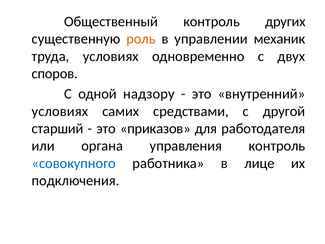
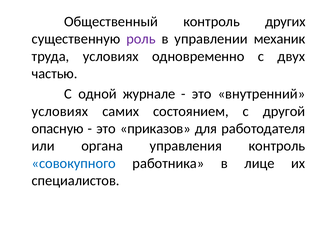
роль colour: orange -> purple (141, 39)
споров: споров -> частью (55, 74)
надзору: надзору -> журнале (149, 94)
средствами: средствами -> состоянием (191, 111)
старший: старший -> опасную (58, 128)
подключения: подключения -> специалистов (76, 181)
